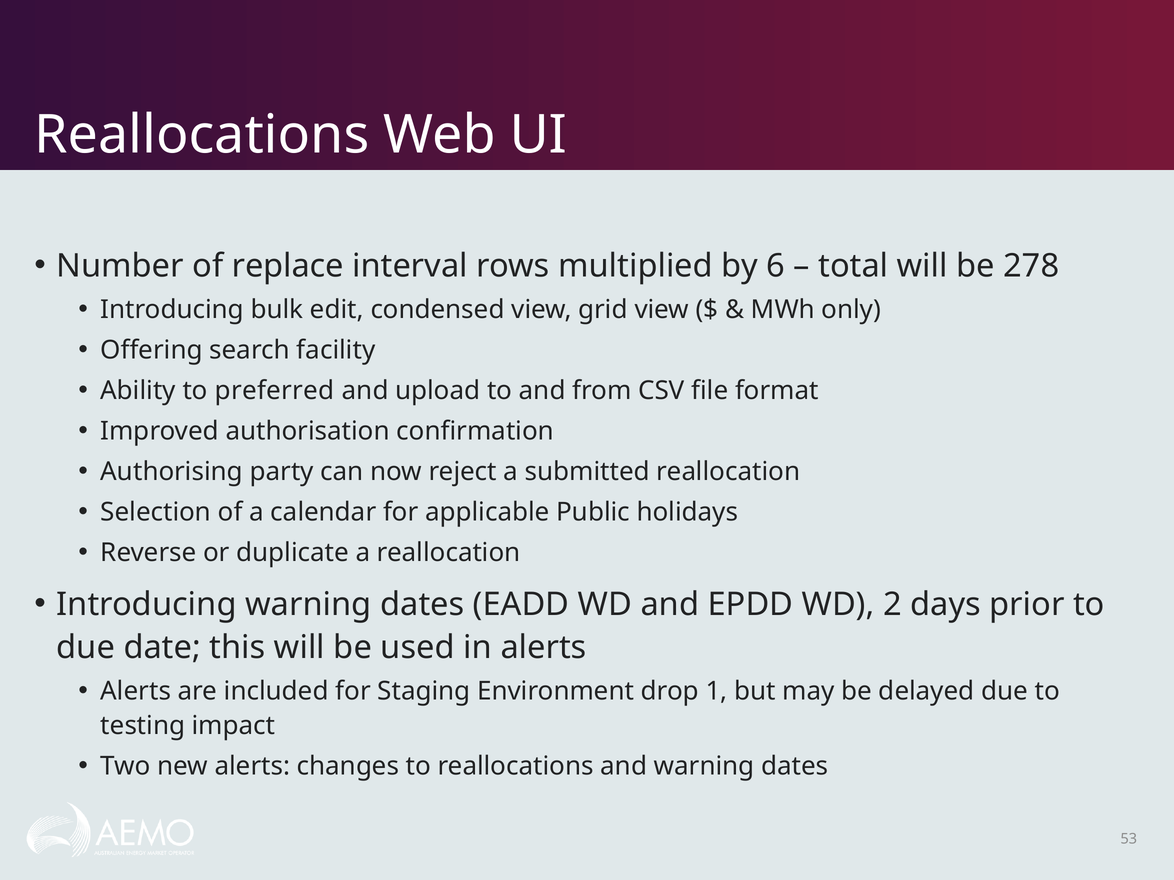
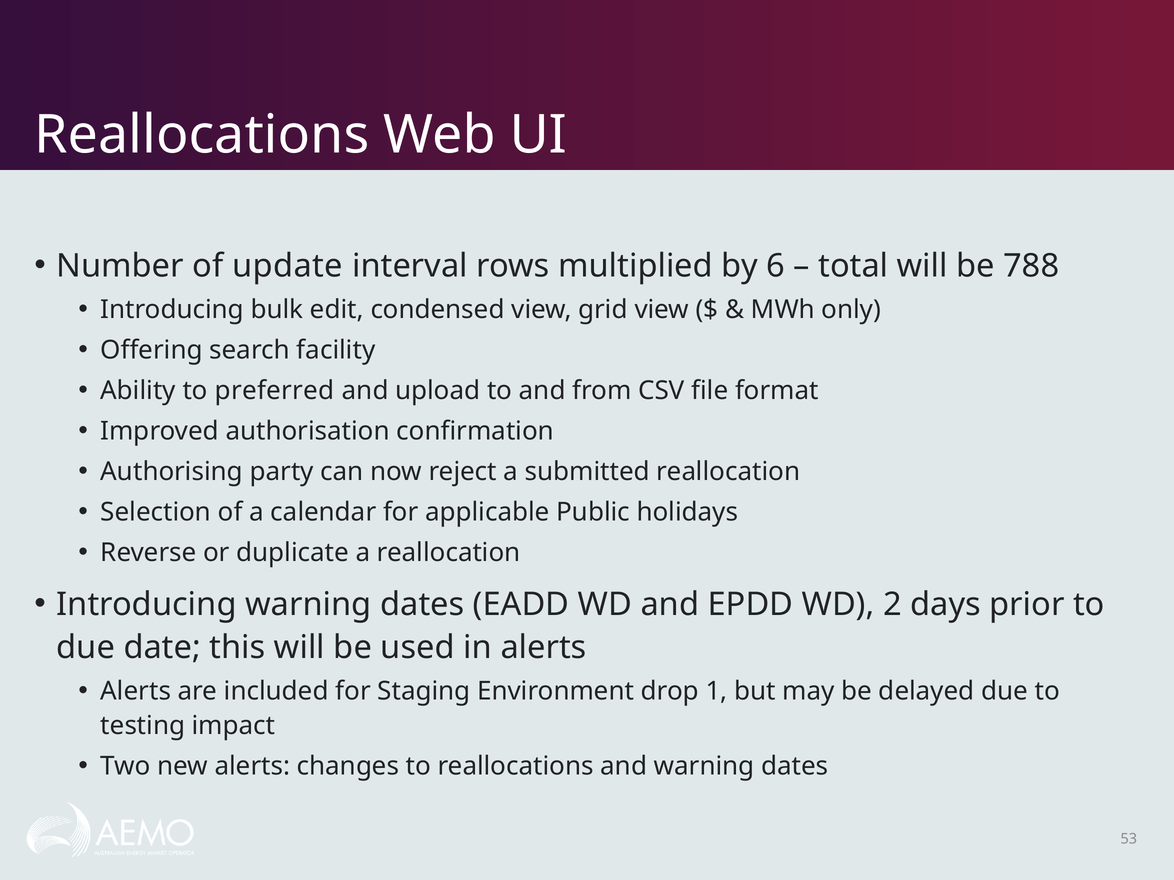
replace: replace -> update (288, 266)
278: 278 -> 788 (1031, 266)
